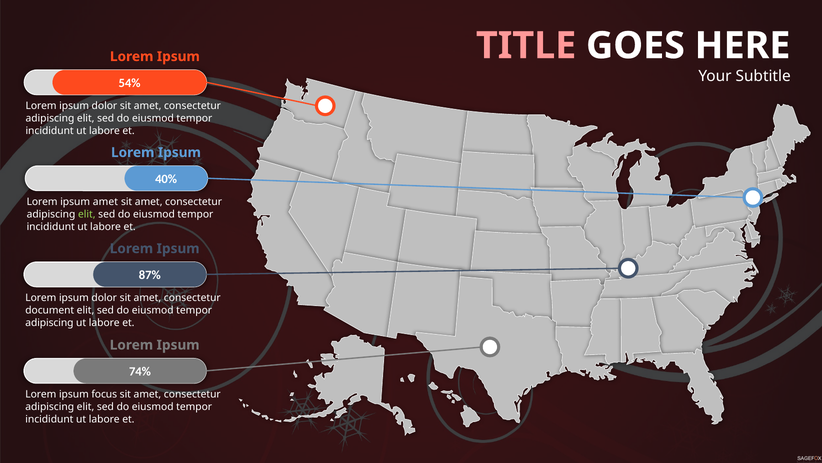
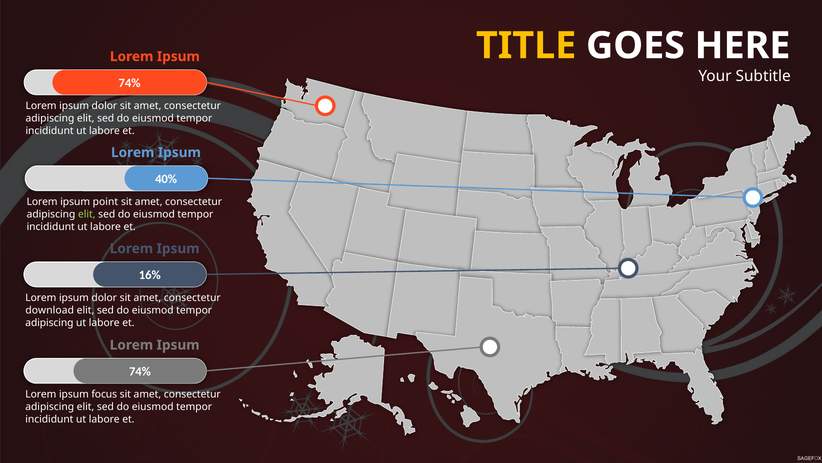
TITLE colour: pink -> yellow (526, 46)
54%: 54% -> 74% (130, 83)
ipsum amet: amet -> point (105, 202)
87%: 87% -> 16% (150, 275)
document: document -> download (50, 310)
